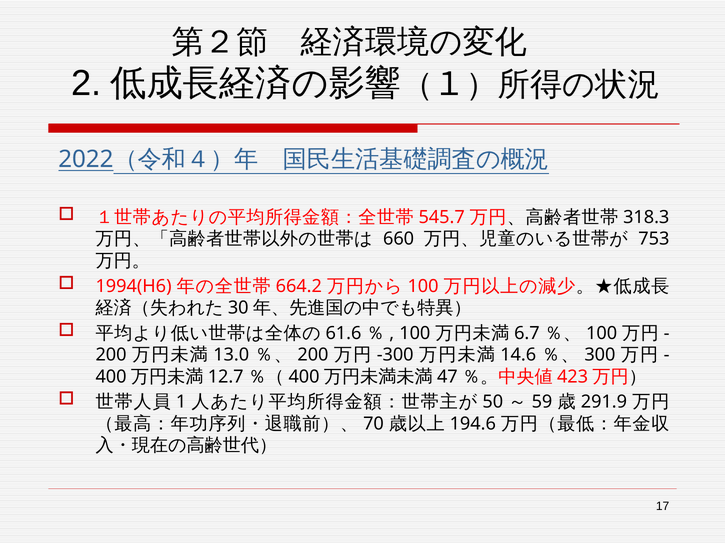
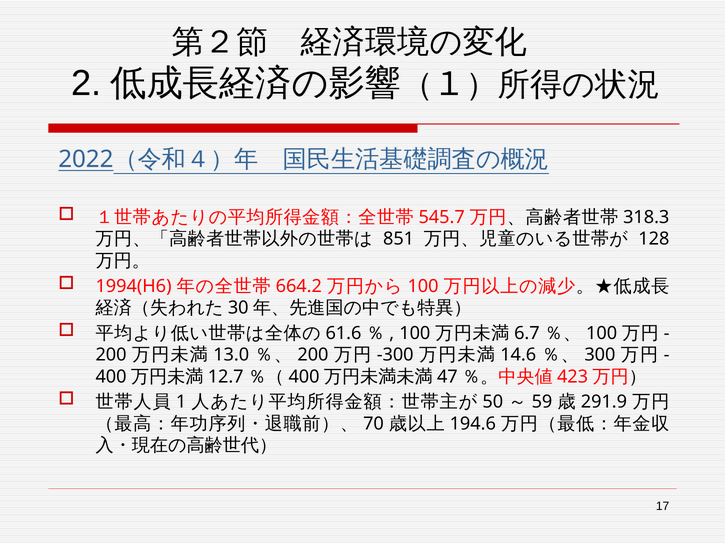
660: 660 -> 851 (399, 239)
753: 753 -> 128 (654, 239)
